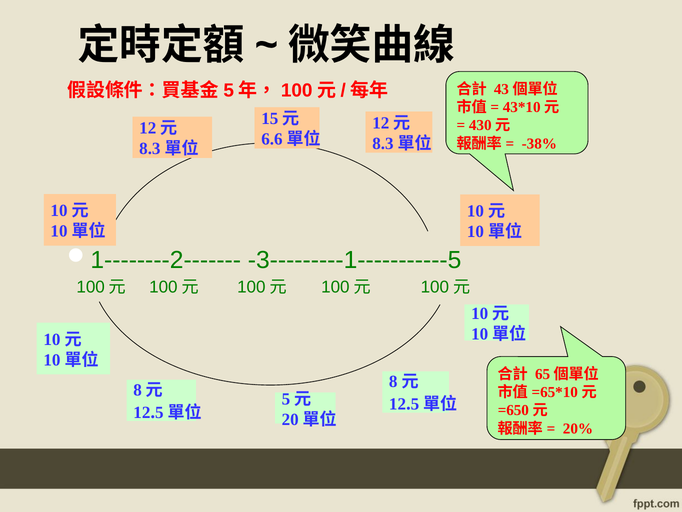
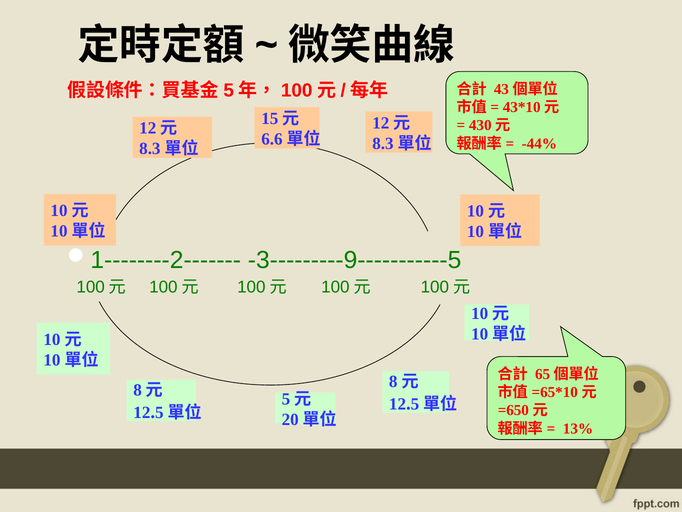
-38%: -38% -> -44% (539, 143)
-3---------1-----------5: -3---------1-----------5 -> -3---------9-----------5 (355, 260)
20%: 20% -> 13% (578, 428)
